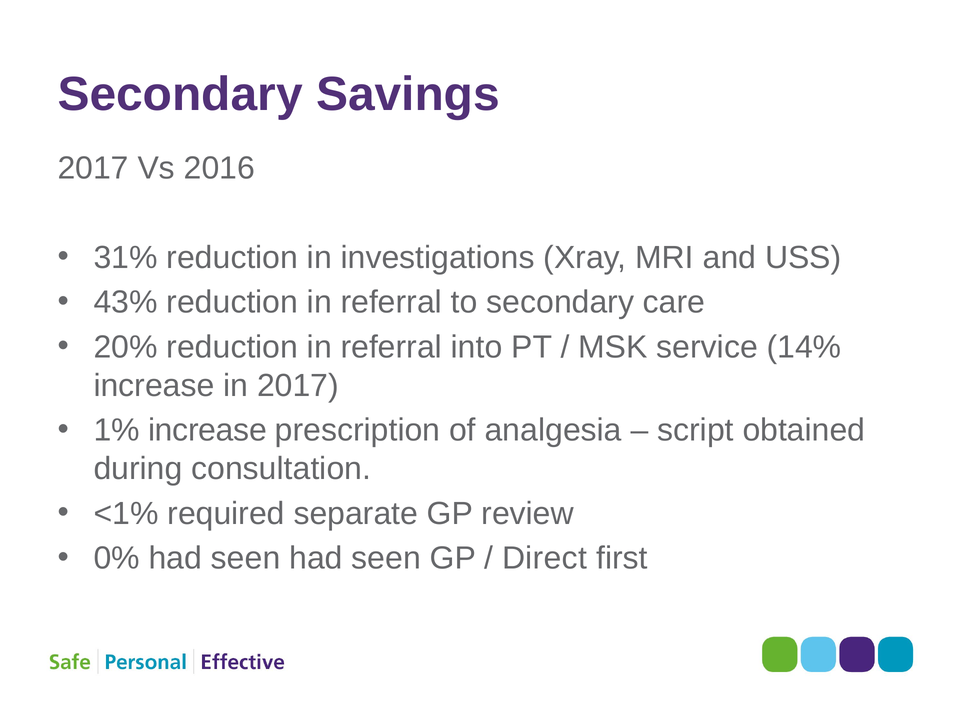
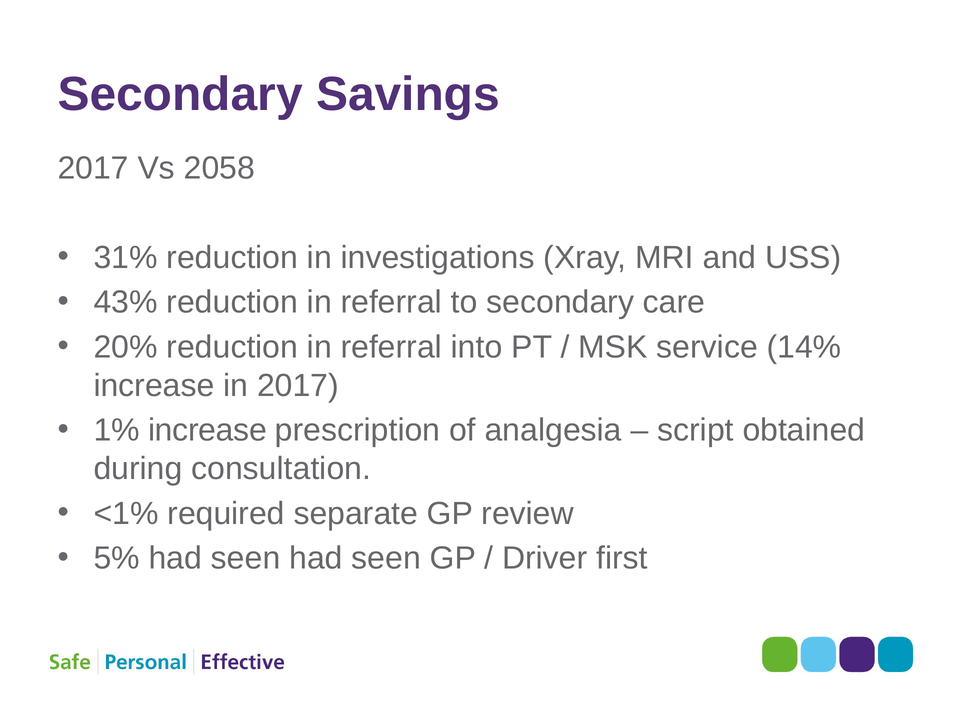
2016: 2016 -> 2058 (219, 168)
0%: 0% -> 5% (117, 558)
Direct: Direct -> Driver (545, 558)
